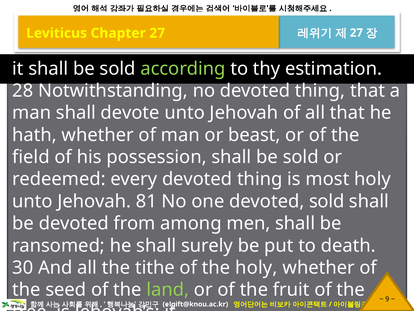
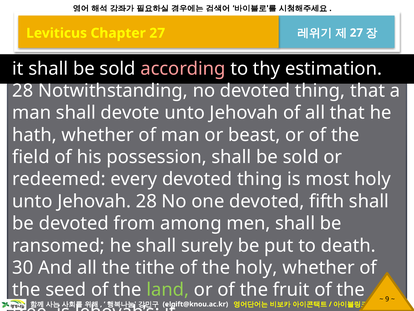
according colour: light green -> pink (183, 69)
Jehovah 81: 81 -> 28 (146, 201)
devoted sold: sold -> fifth (327, 201)
